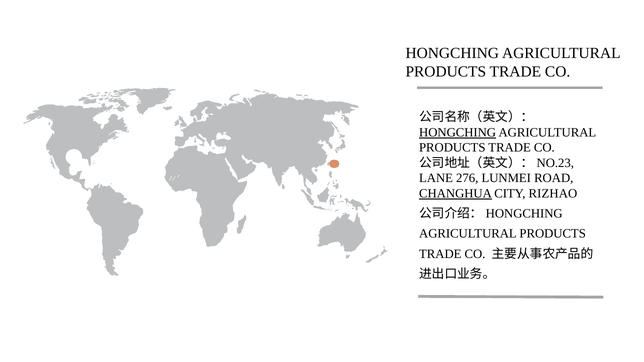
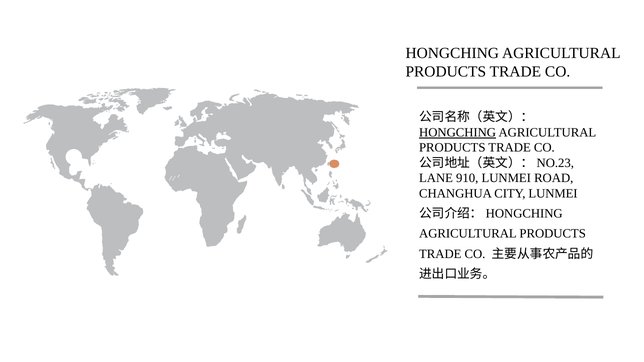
276: 276 -> 910 (467, 178)
CHANGHUA underline: present -> none (455, 194)
CITY RIZHAO: RIZHAO -> LUNMEI (553, 194)
